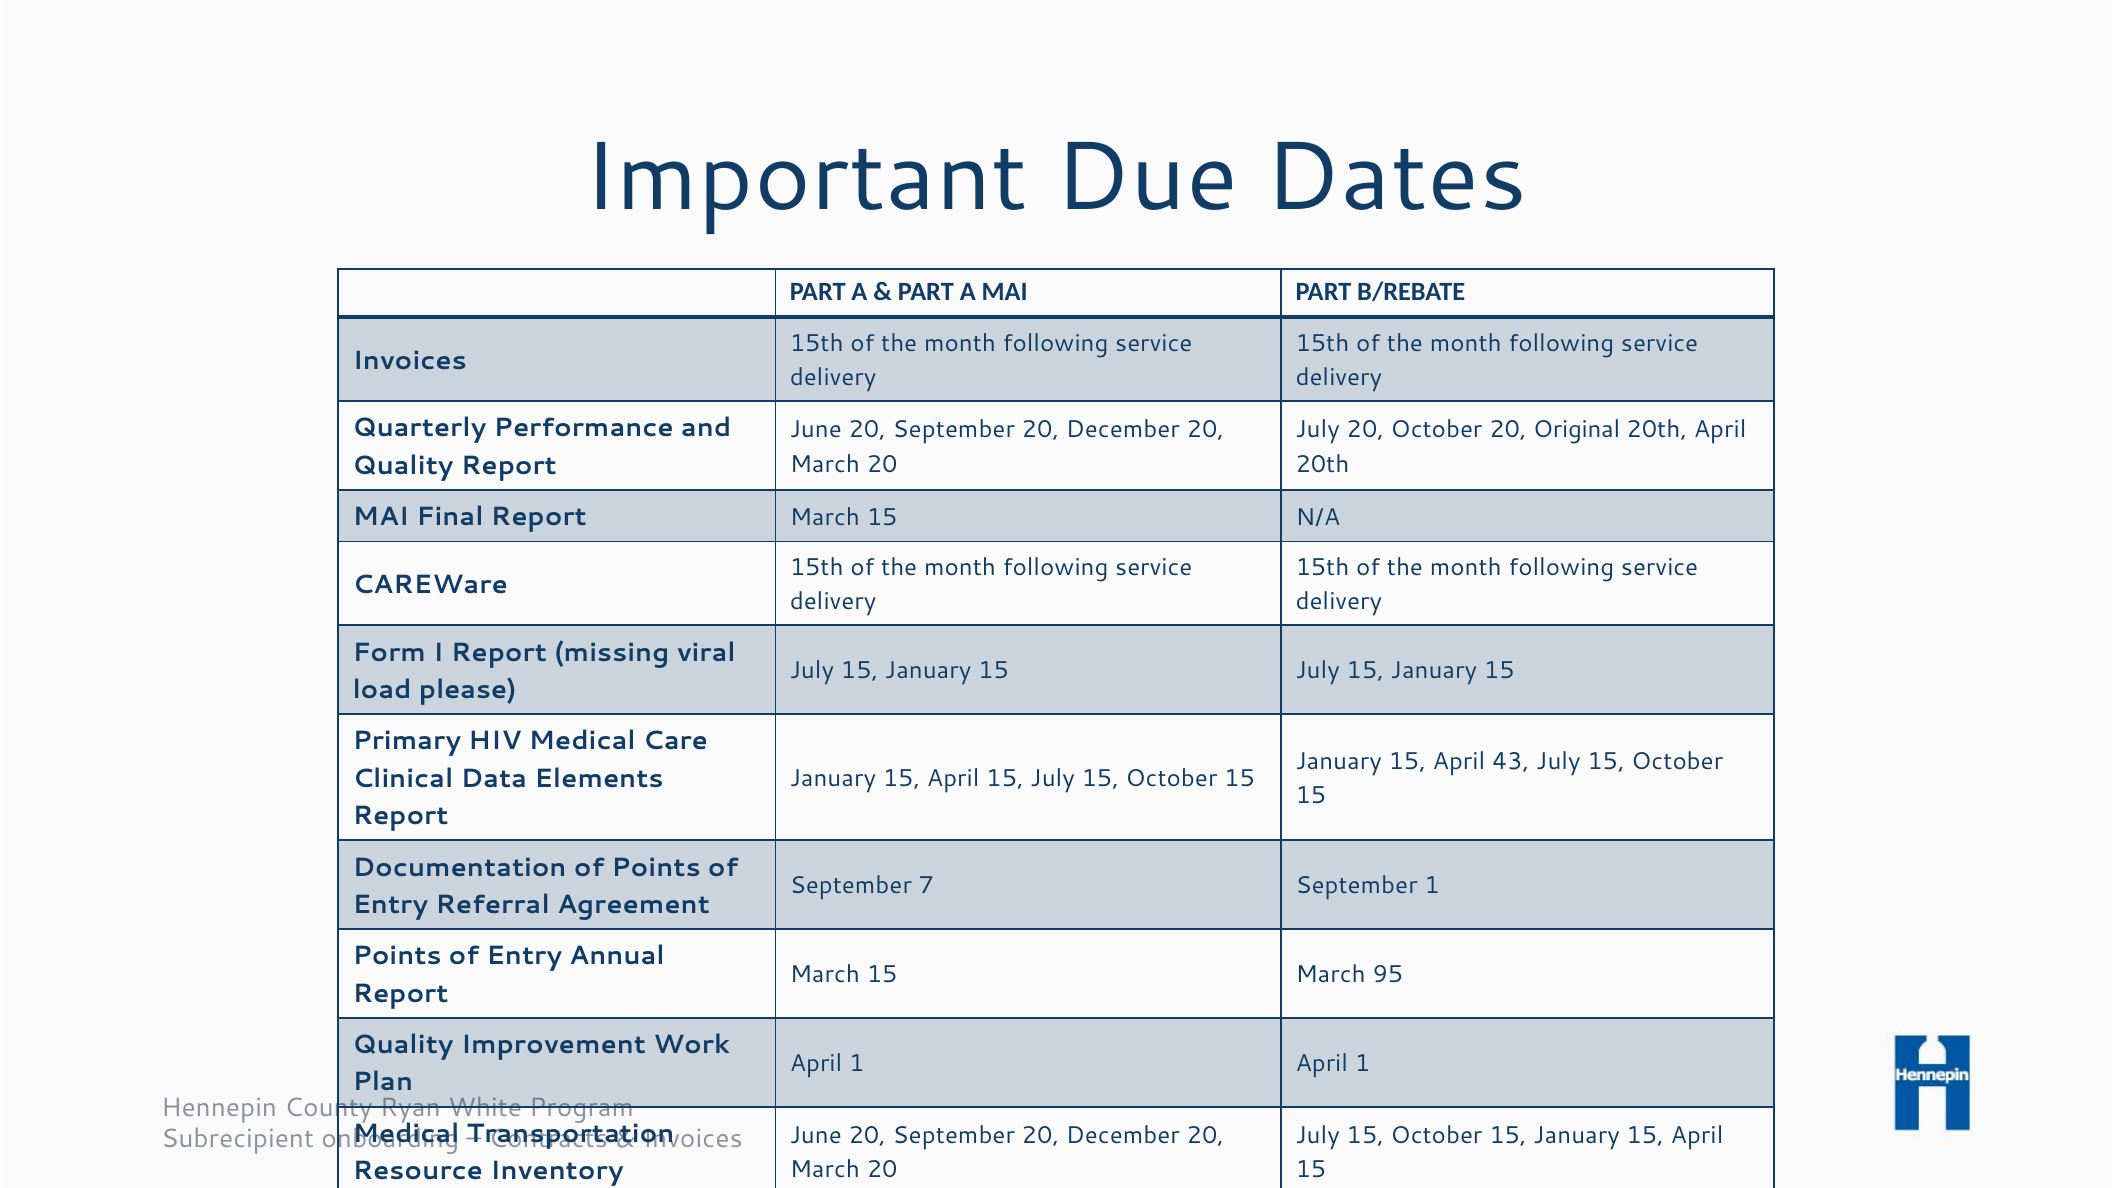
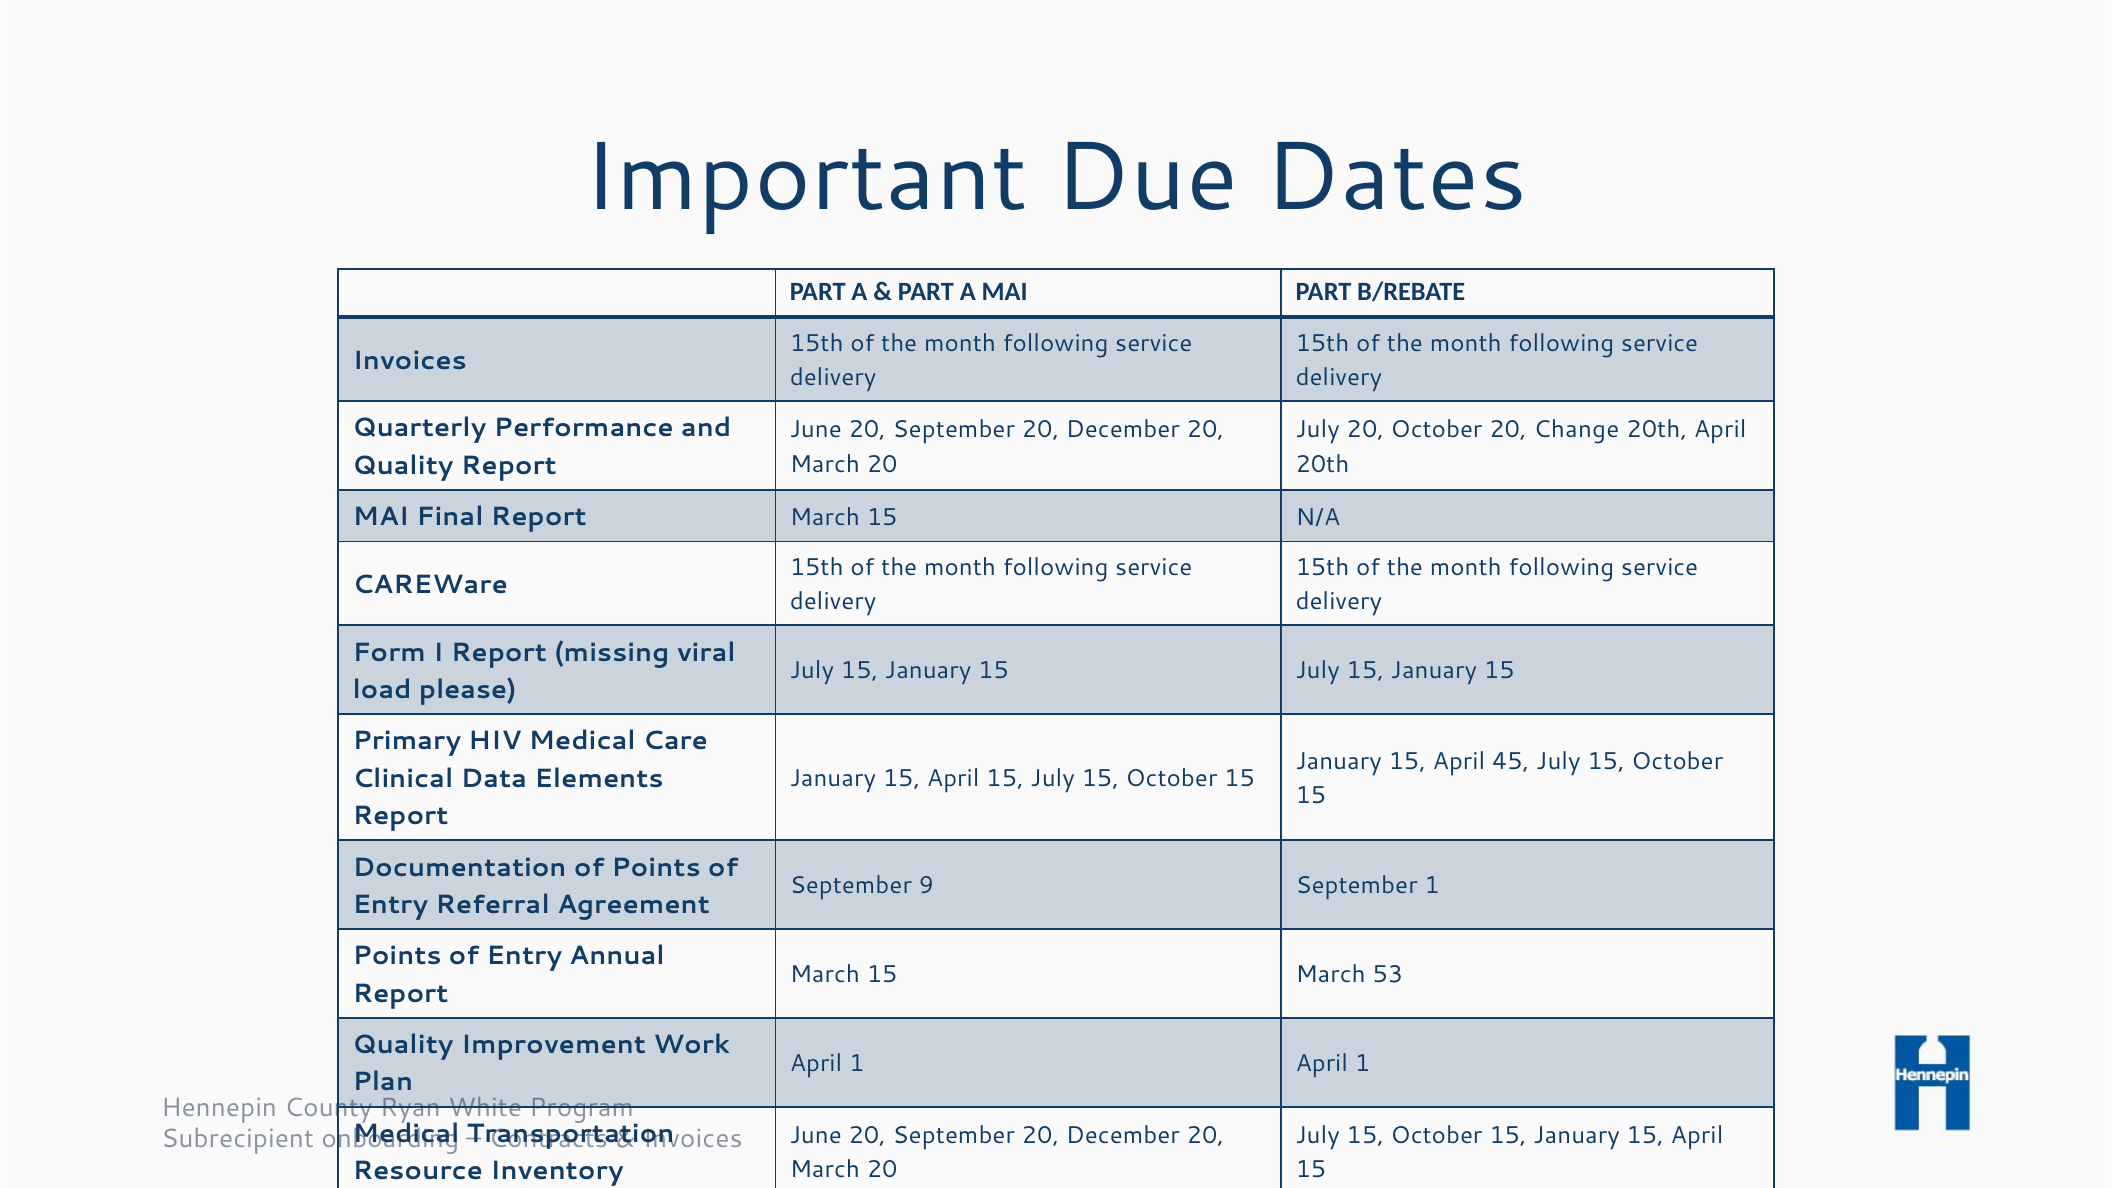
Original: Original -> Change (1576, 429)
43: 43 -> 45 (1511, 761)
7: 7 -> 9 (926, 886)
95: 95 -> 53 (1388, 975)
